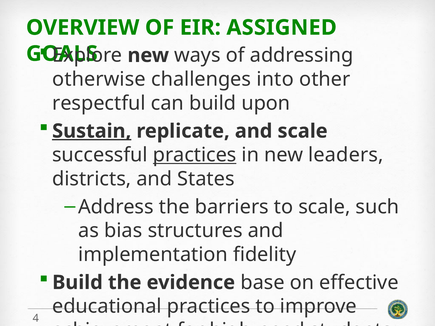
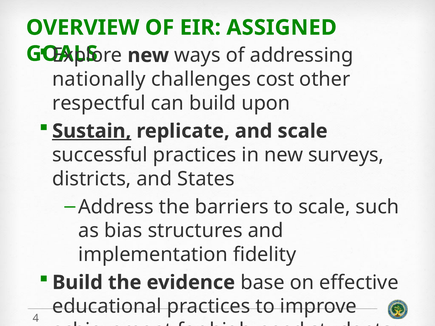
otherwise: otherwise -> nationally (99, 79)
into: into -> cost (275, 79)
practices underline: present -> none (195, 155)
leaders: leaders -> surveys (346, 155)
